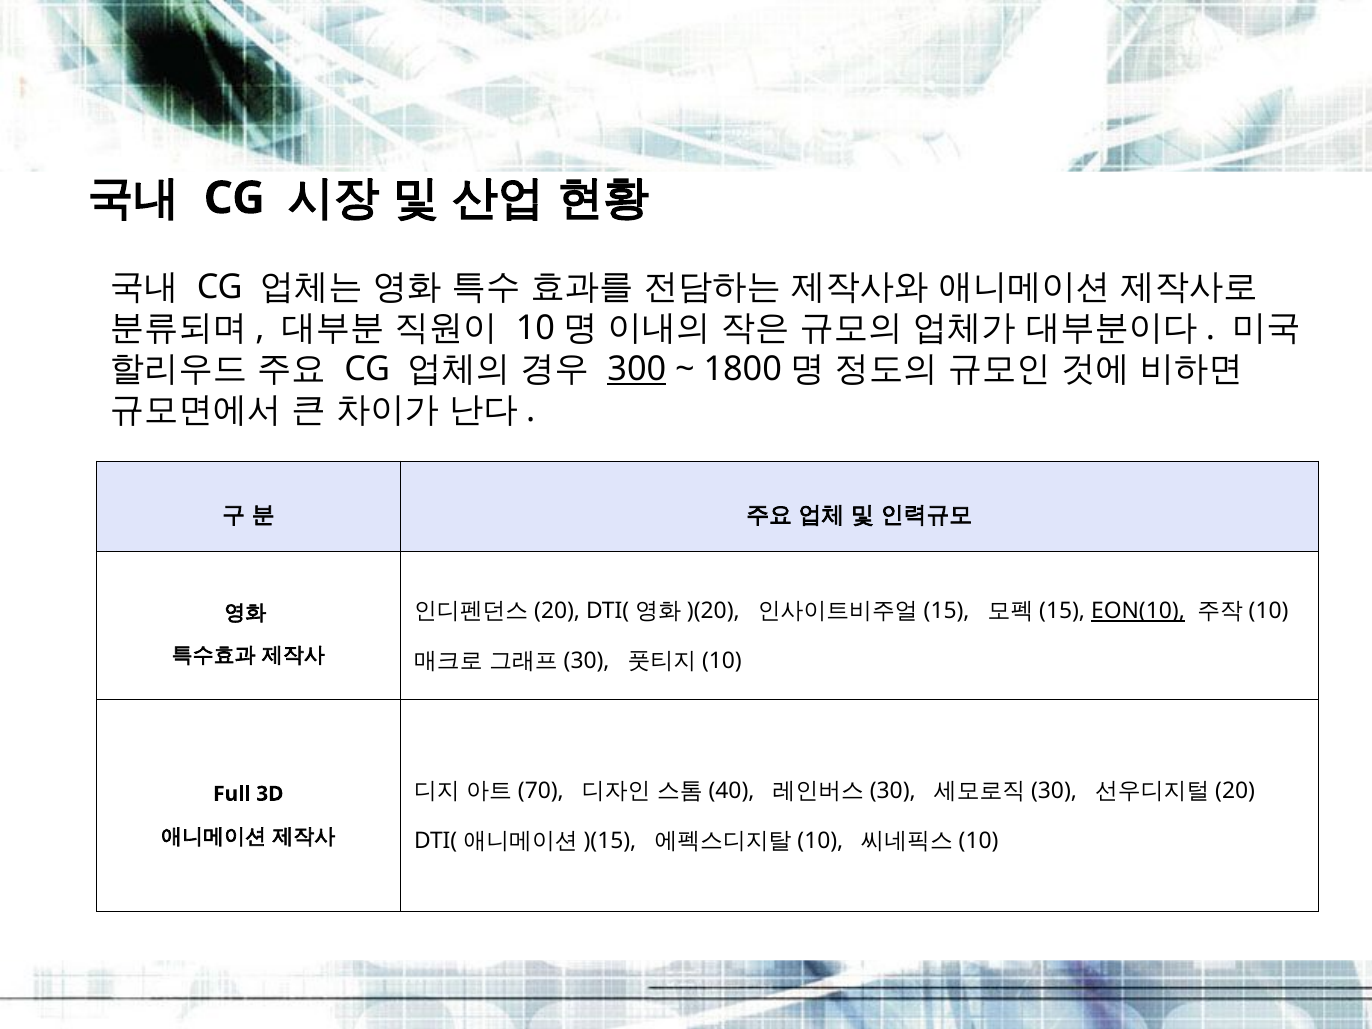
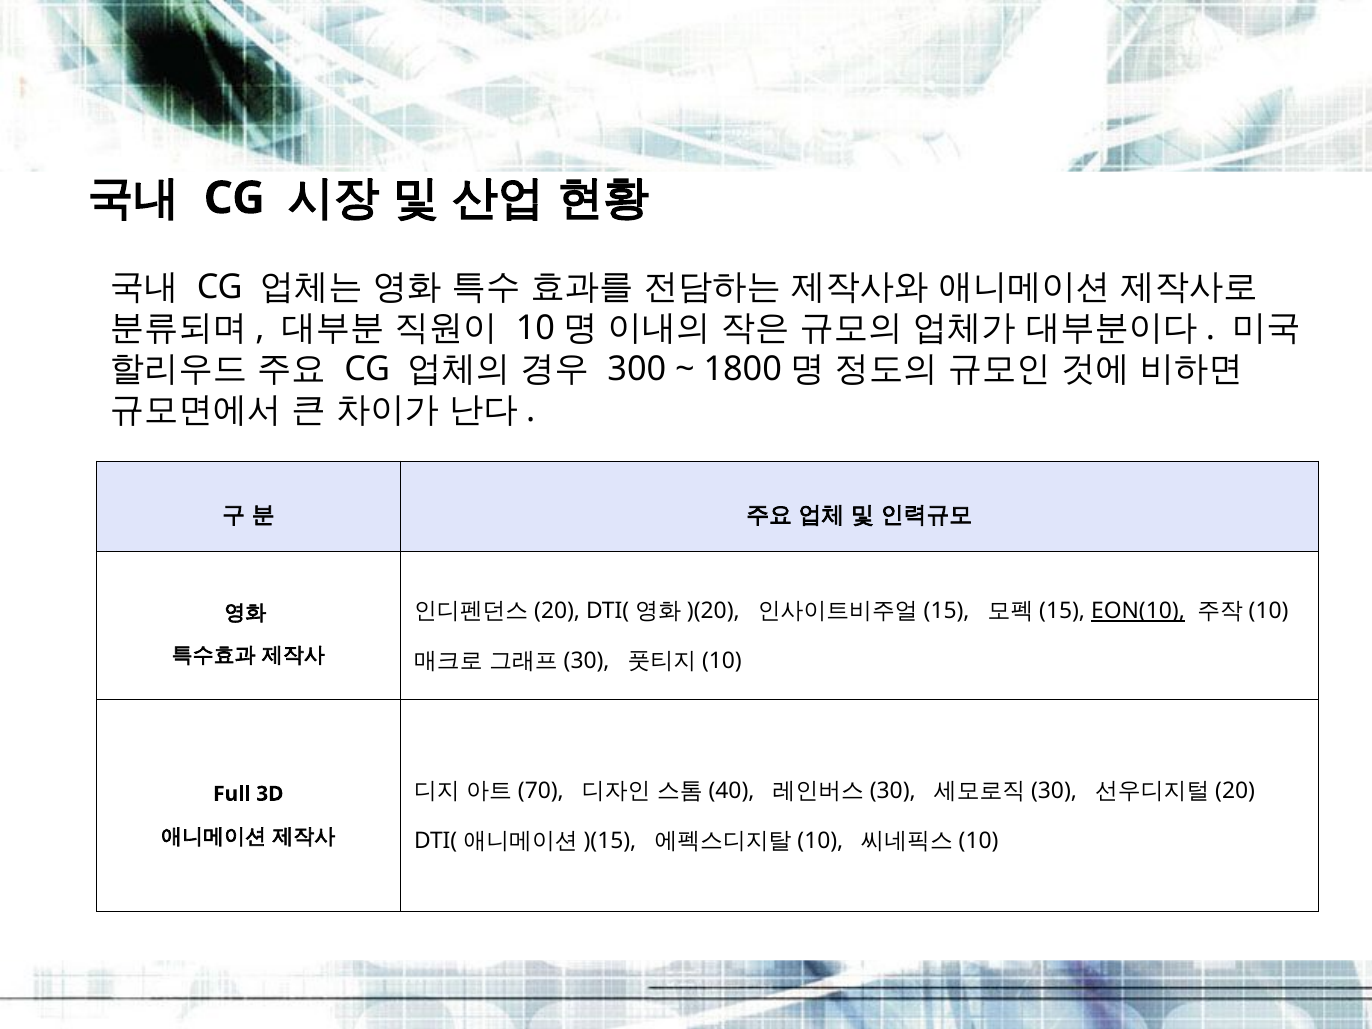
300 underline: present -> none (637, 369)
